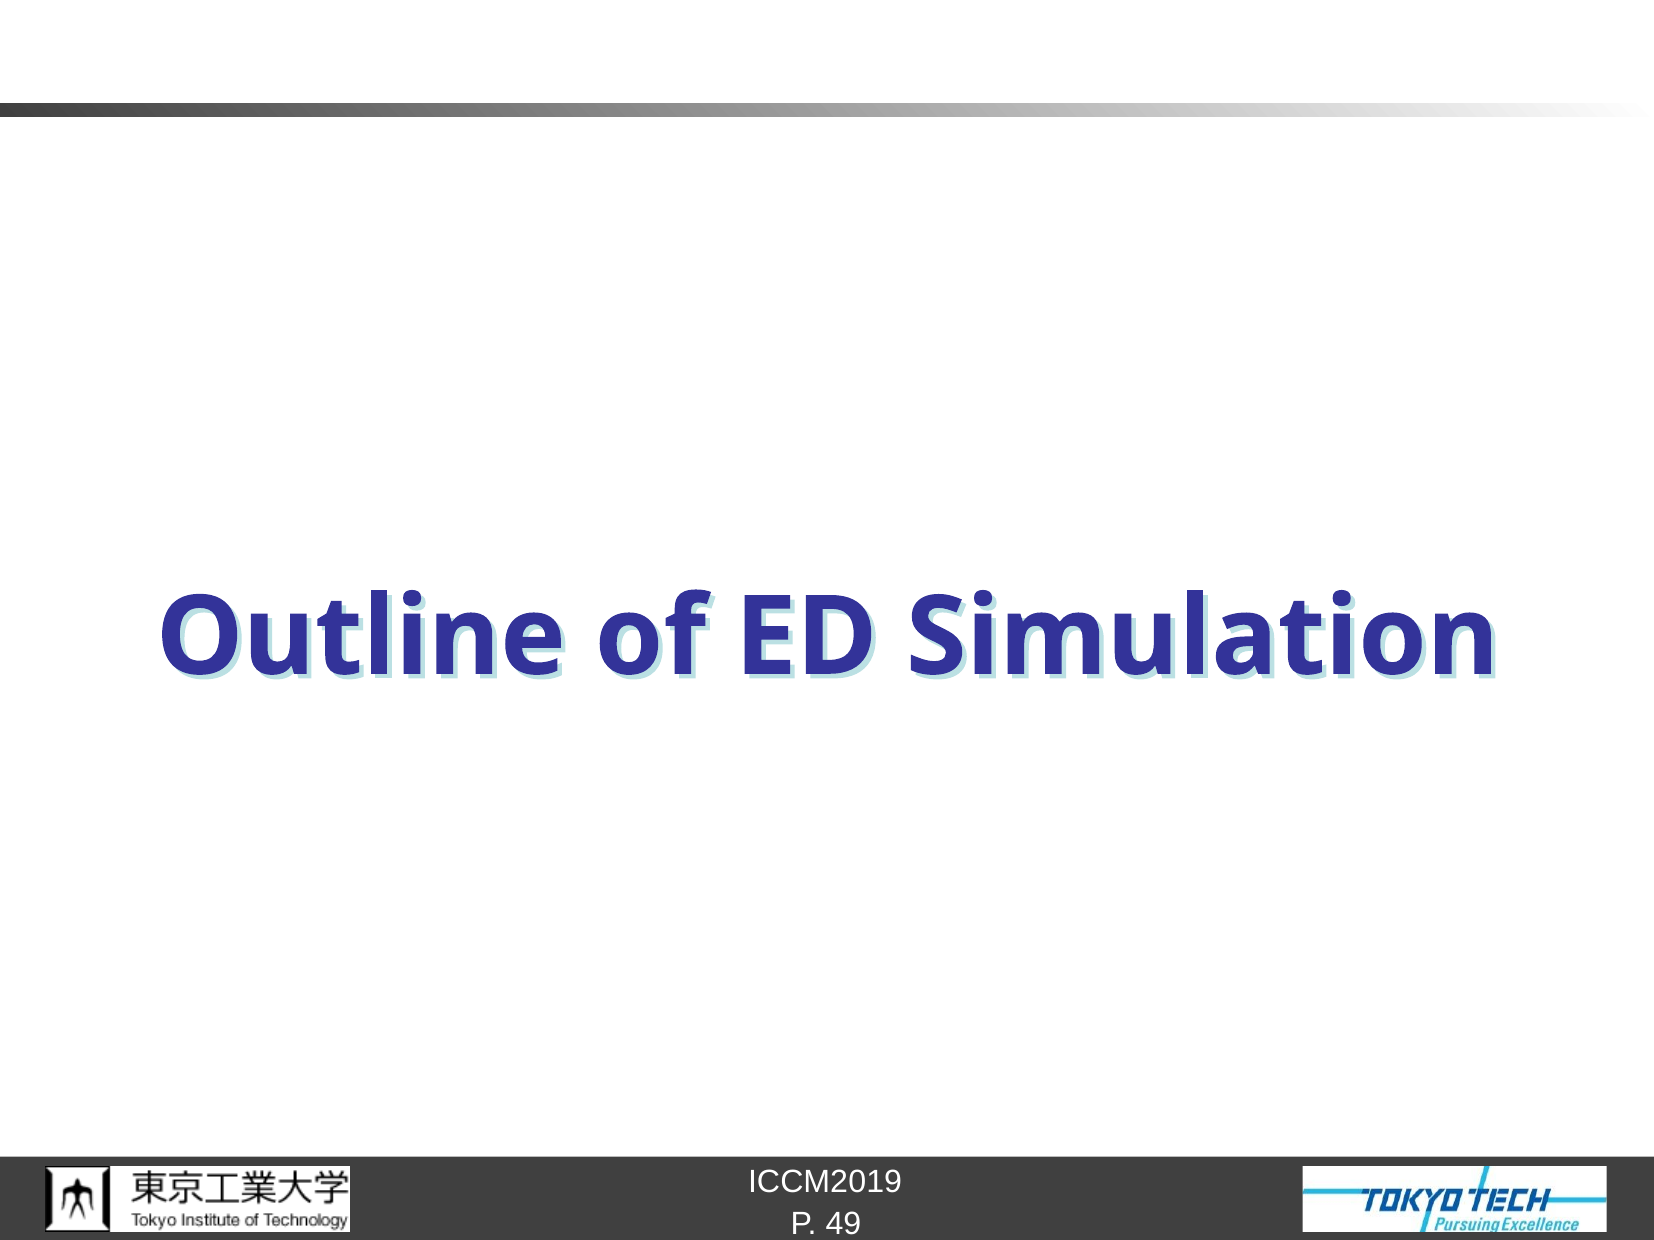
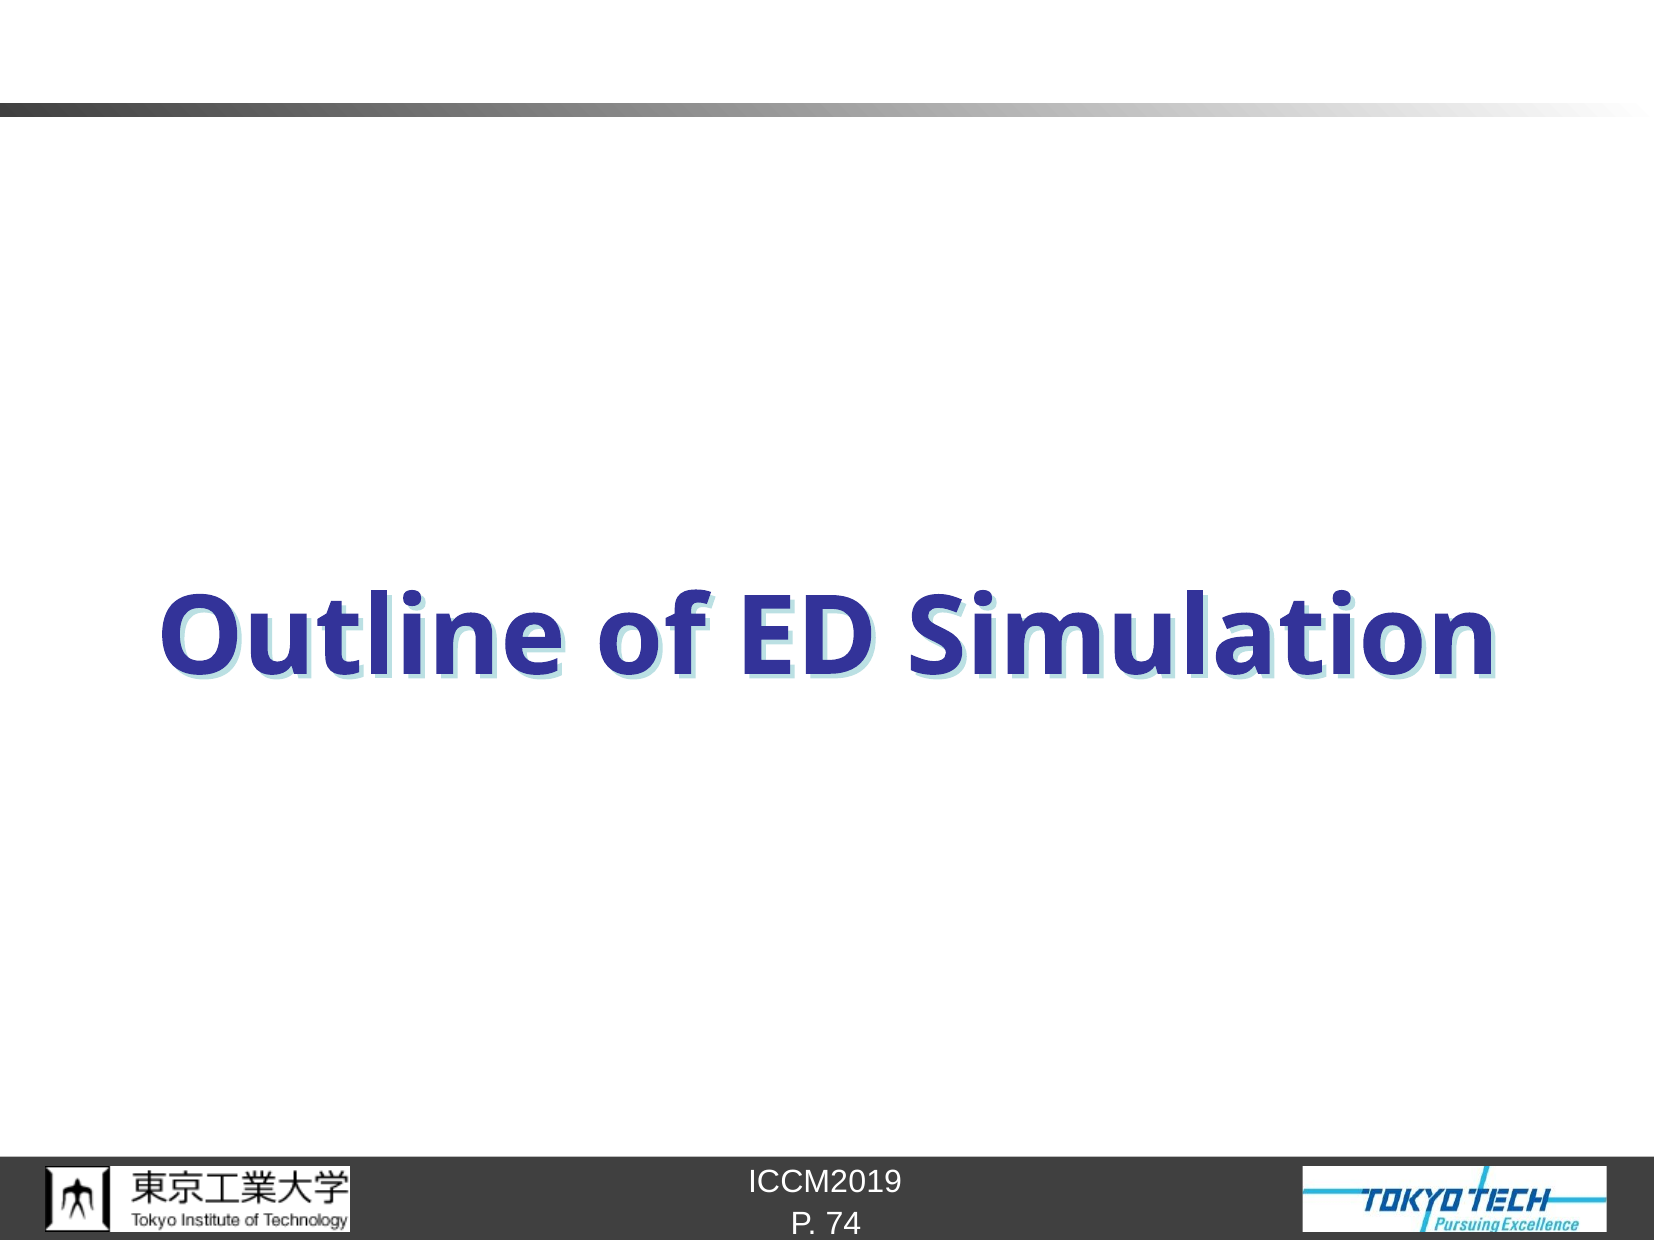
49: 49 -> 74 (843, 1225)
